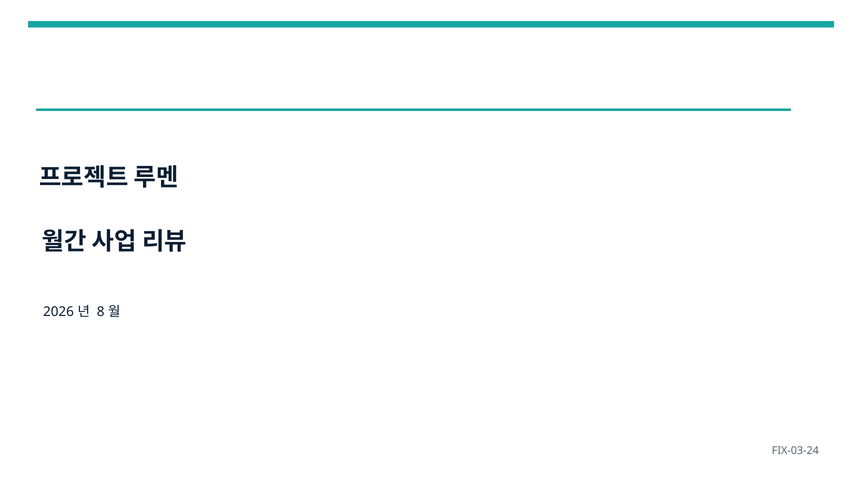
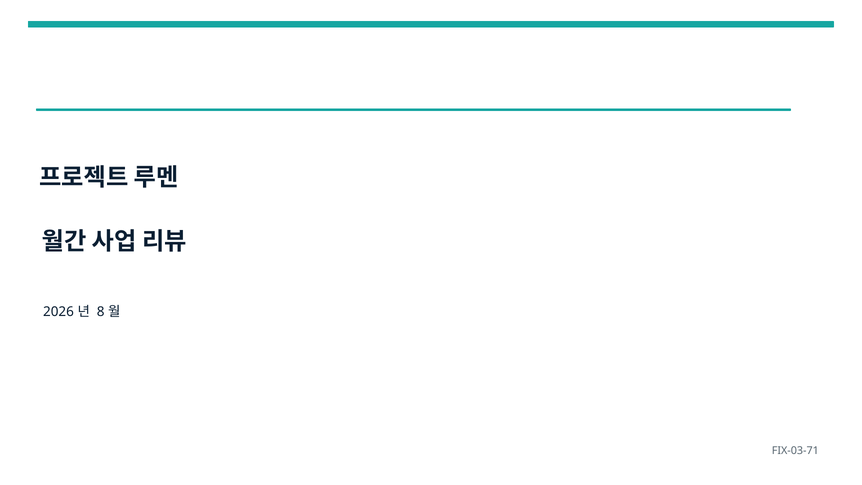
FIX-03-24: FIX-03-24 -> FIX-03-71 (795, 450)
